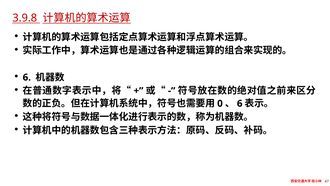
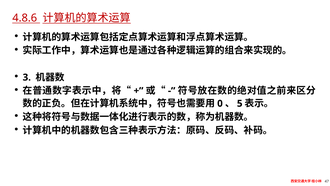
3.9.8: 3.9.8 -> 4.8.6 (25, 18)
6: 6 -> 3 (27, 77)
6: 6 -> 5 (240, 103)
